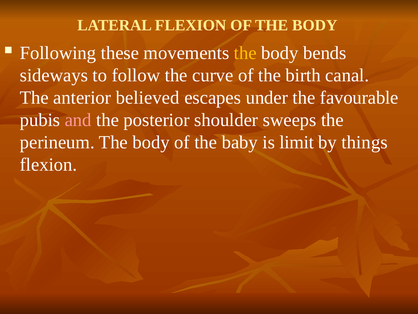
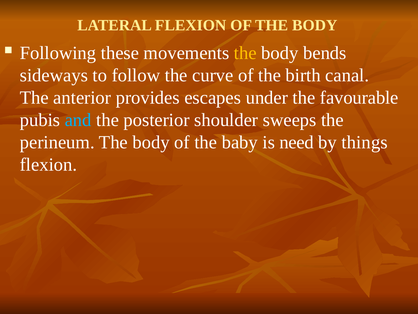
believed: believed -> provides (148, 97)
and colour: pink -> light blue (78, 120)
limit: limit -> need (297, 142)
